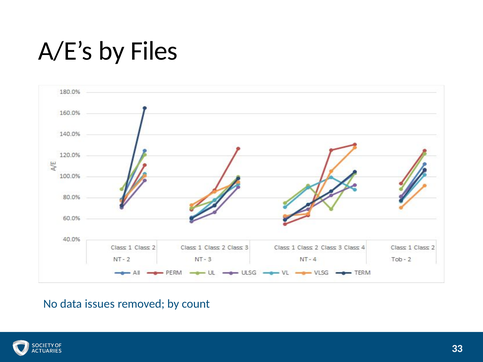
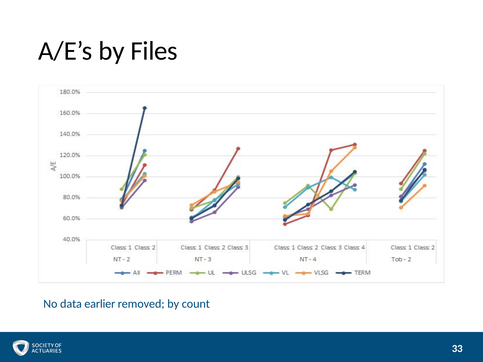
issues: issues -> earlier (100, 304)
